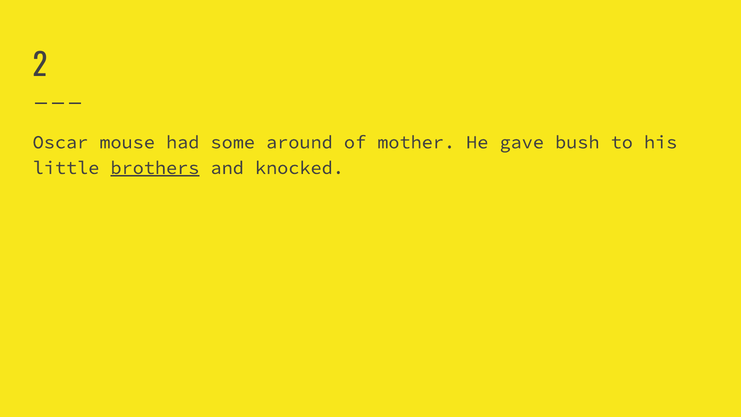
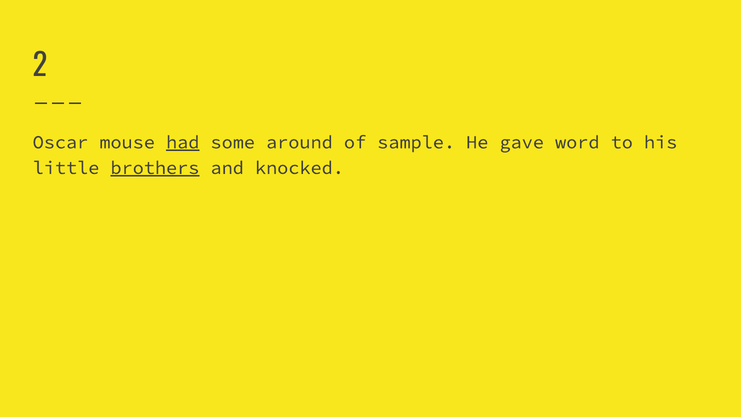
had underline: none -> present (183, 142)
mother: mother -> sample (416, 142)
bush: bush -> word (577, 142)
